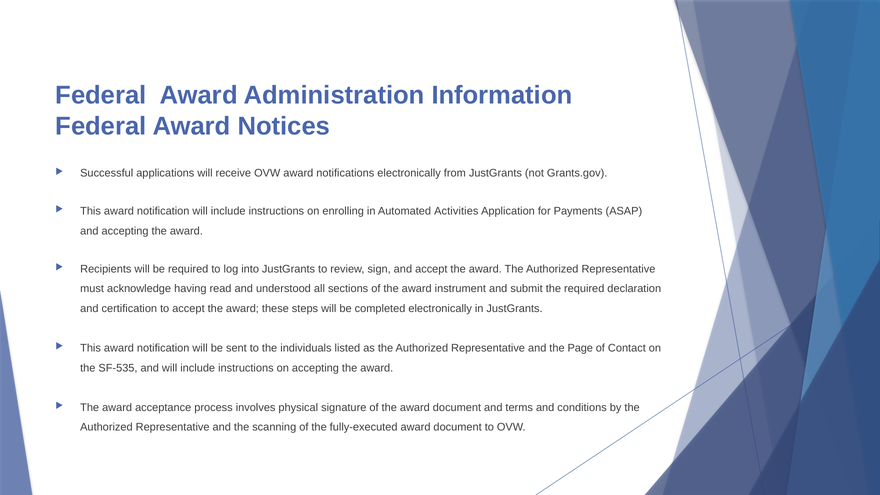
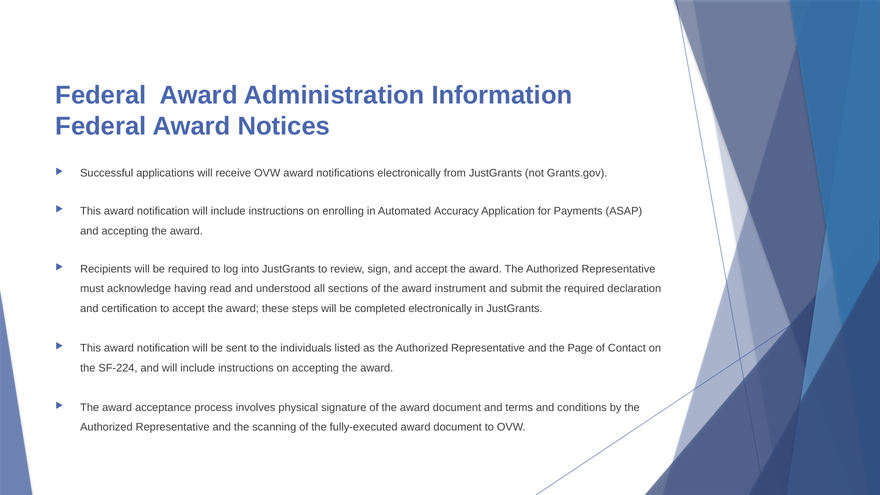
Activities: Activities -> Accuracy (456, 211)
SF-535: SF-535 -> SF-224 (118, 368)
